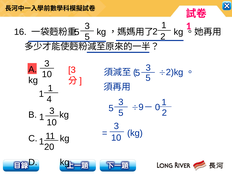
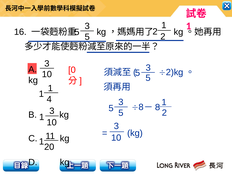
3: 3 -> 0 (72, 70)
0: 0 -> 8 (158, 107)
9: 9 -> 8 (141, 107)
